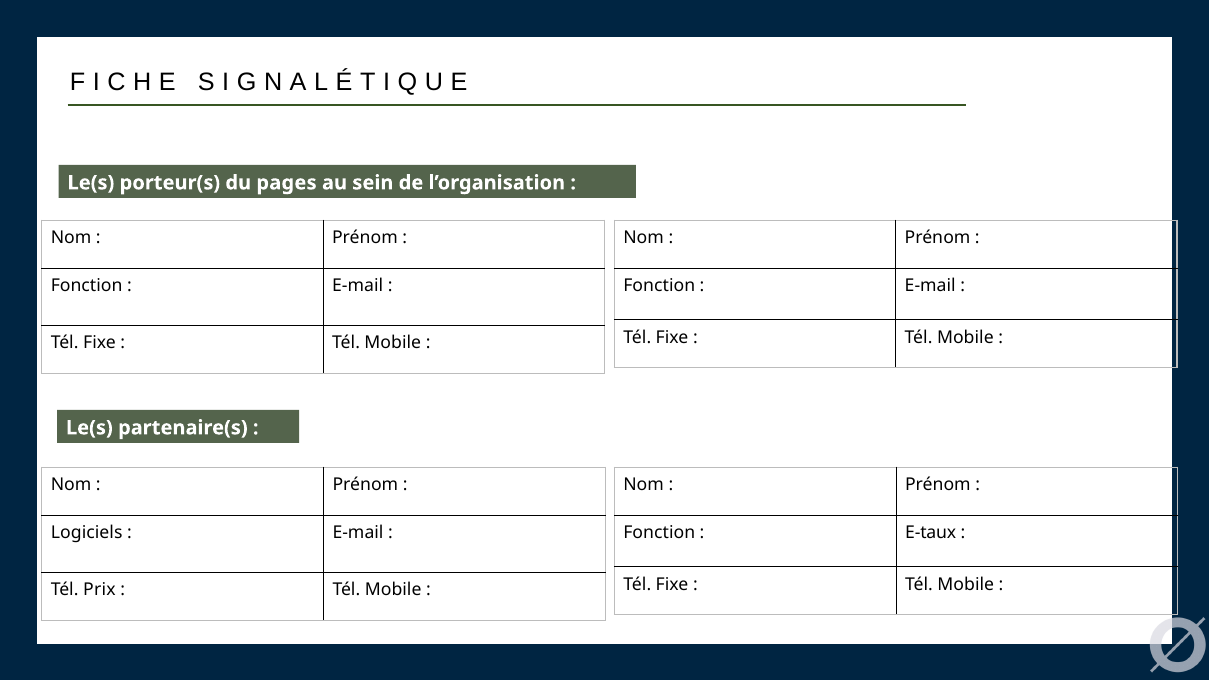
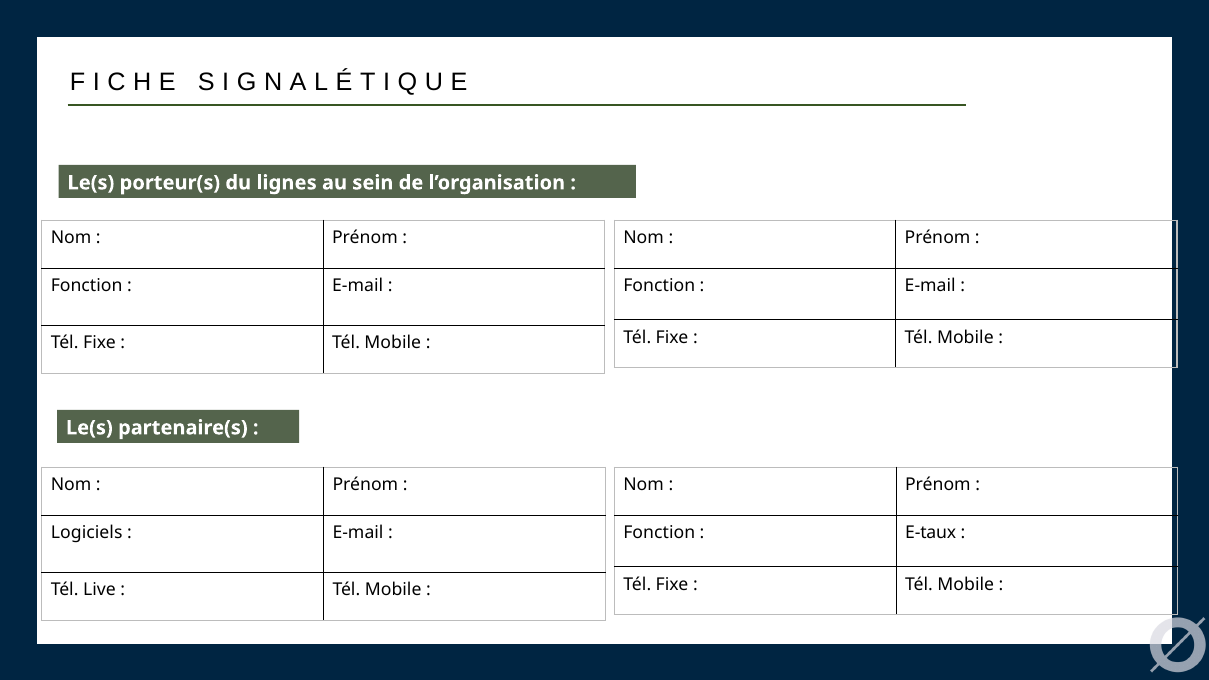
pages: pages -> lignes (287, 183)
Prix: Prix -> Live (100, 590)
